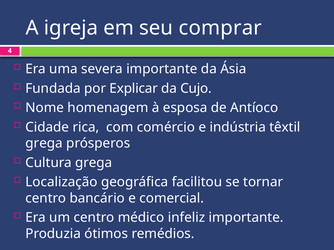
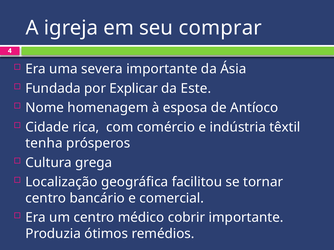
Cujo: Cujo -> Este (196, 89)
grega: grega -> tenha (44, 144)
infeliz: infeliz -> cobrir (187, 218)
